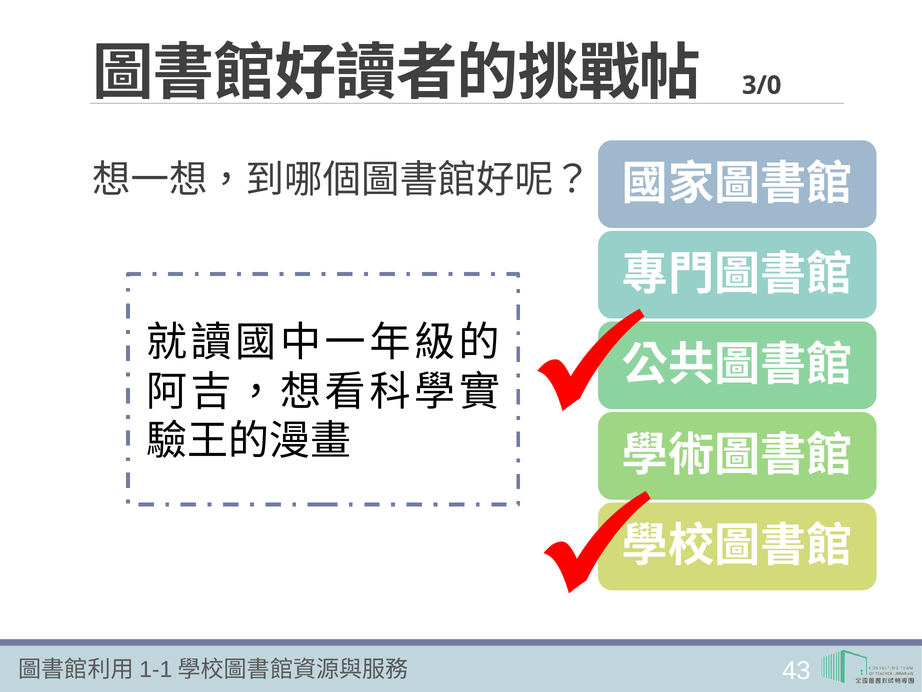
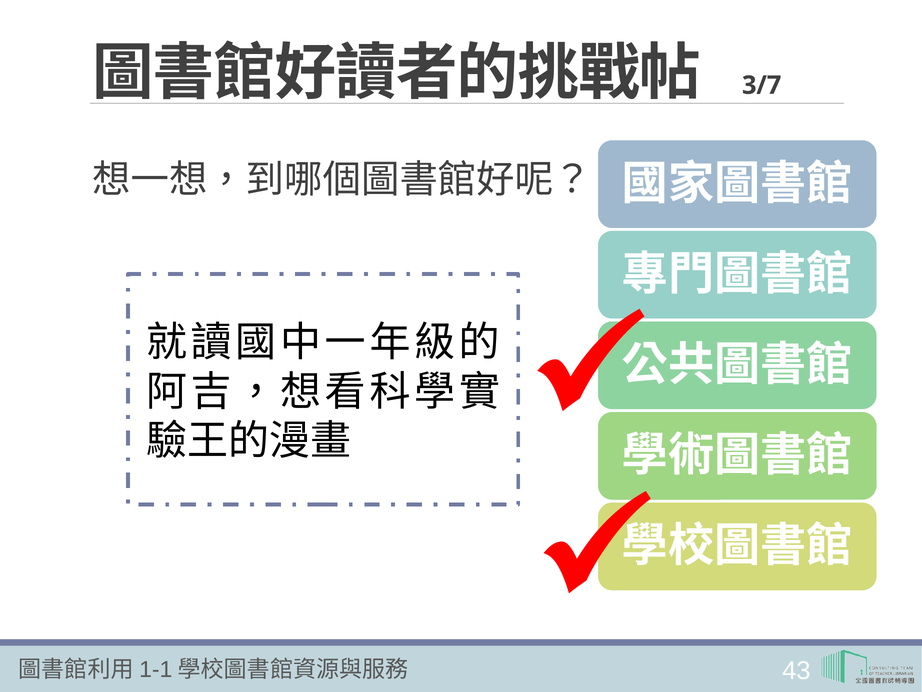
3/0: 3/0 -> 3/7 (762, 85)
